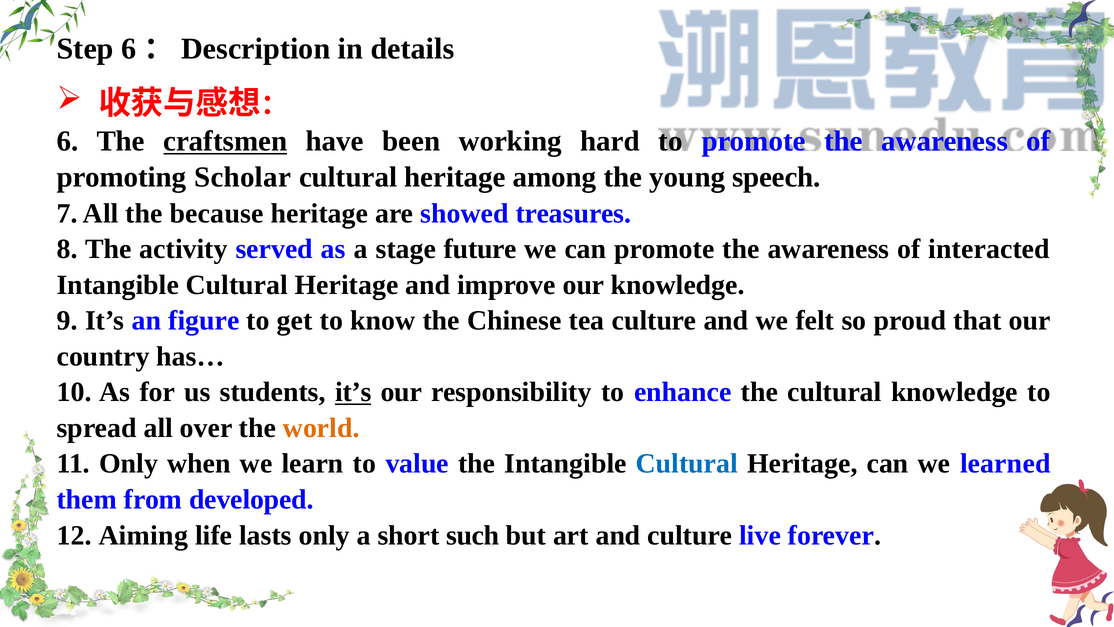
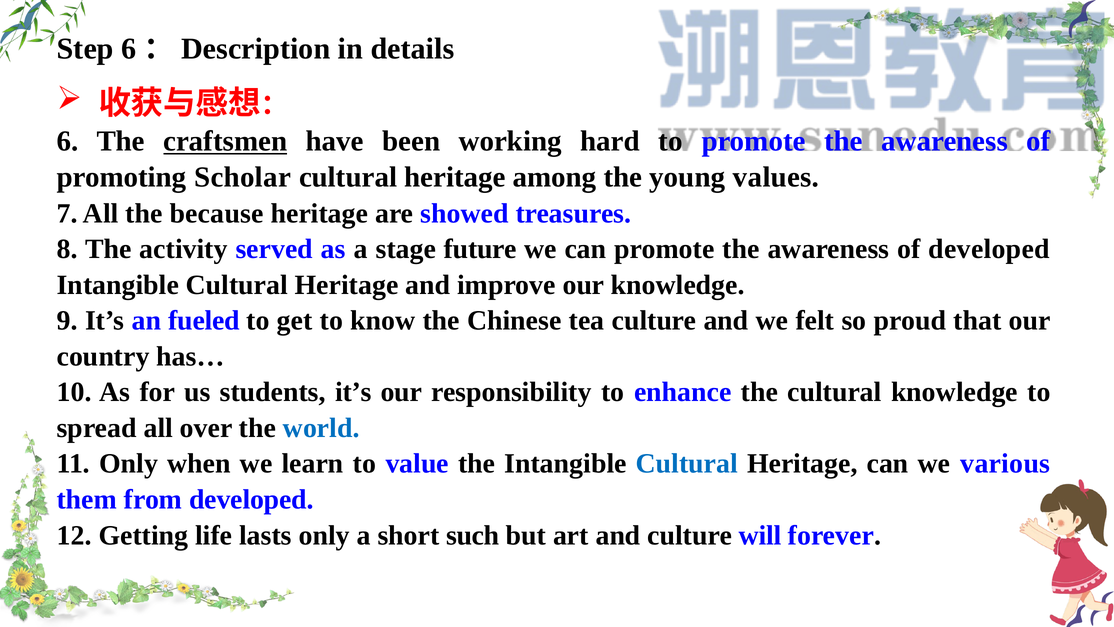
speech: speech -> values (776, 177)
of interacted: interacted -> developed (989, 249)
figure: figure -> fueled (204, 320)
it’s underline: present -> none (353, 392)
world colour: orange -> blue (321, 428)
learned: learned -> various (1005, 464)
Aiming: Aiming -> Getting (143, 535)
live: live -> will (760, 535)
